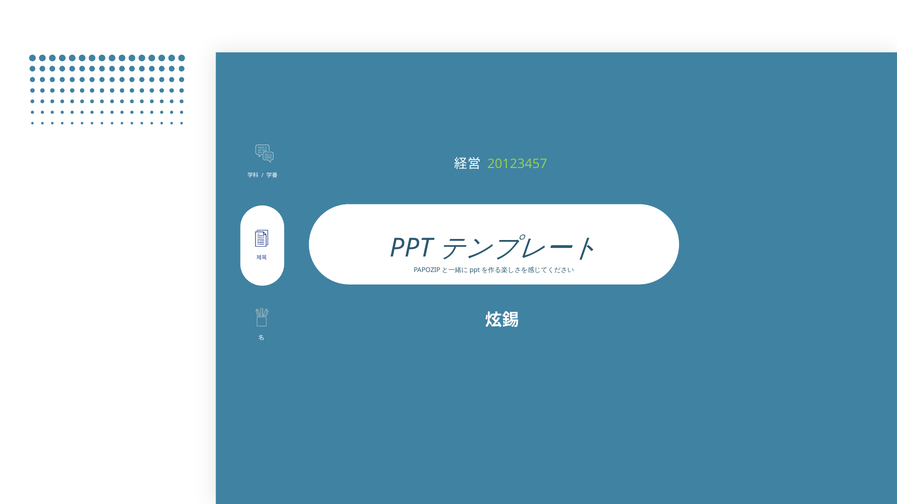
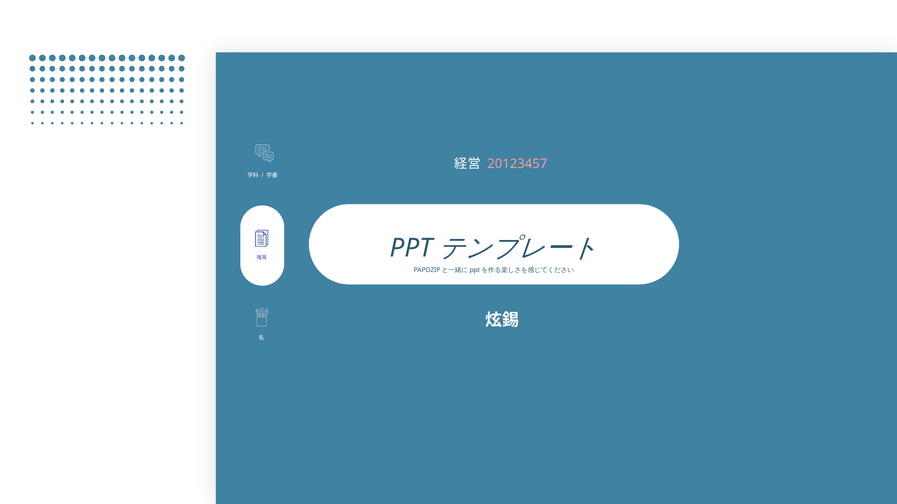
20123457 colour: light green -> pink (517, 164)
